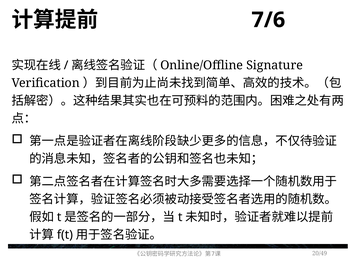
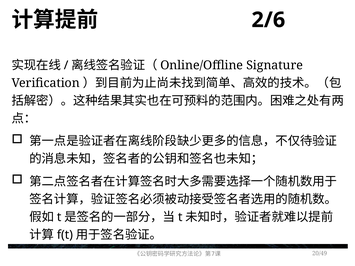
7/6: 7/6 -> 2/6 (268, 20)
